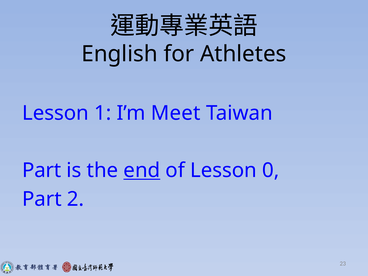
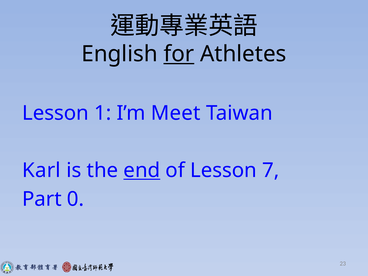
for underline: none -> present (179, 54)
Part: Part -> Karl (41, 170)
0: 0 -> 7 (271, 170)
2: 2 -> 0 (76, 199)
